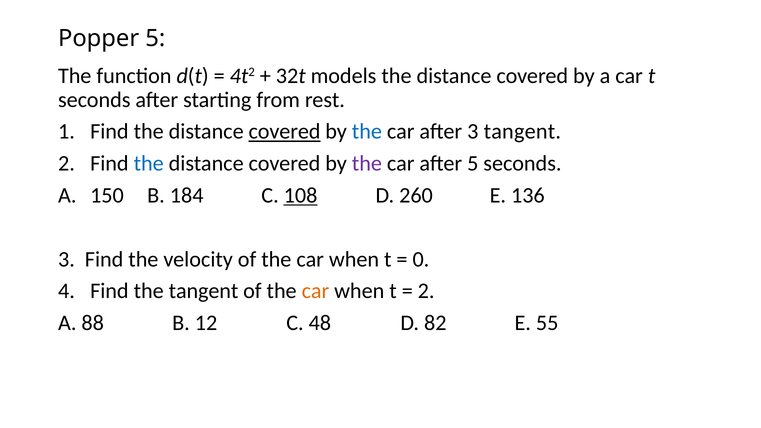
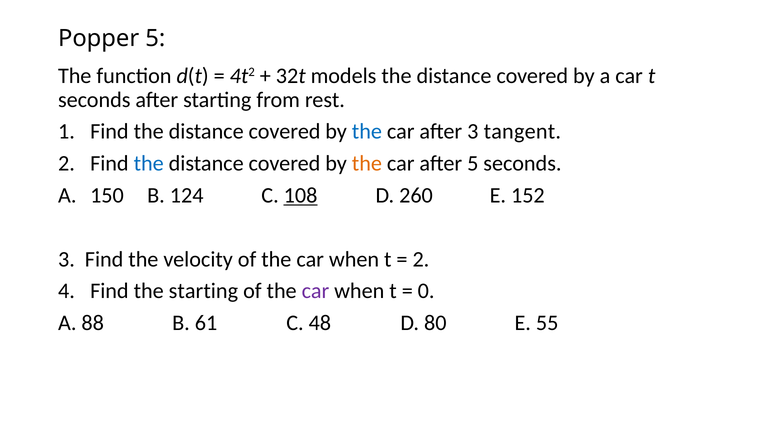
covered underline: present -> none (285, 132)
the colour: purple -> orange (367, 164)
184: 184 -> 124 (187, 195)
136: 136 -> 152 (528, 195)
0: 0 -> 2 (421, 259)
the tangent: tangent -> starting (203, 291)
car colour: orange -> purple (315, 291)
2: 2 -> 0 (426, 291)
12: 12 -> 61 (206, 323)
82: 82 -> 80 (435, 323)
